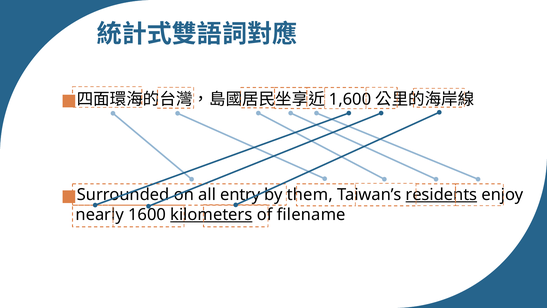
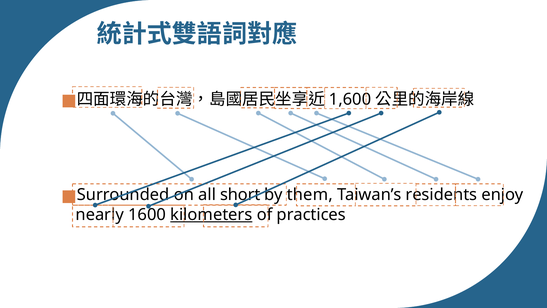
entry: entry -> short (240, 195)
residents underline: present -> none (441, 195)
filename: filename -> practices (311, 214)
